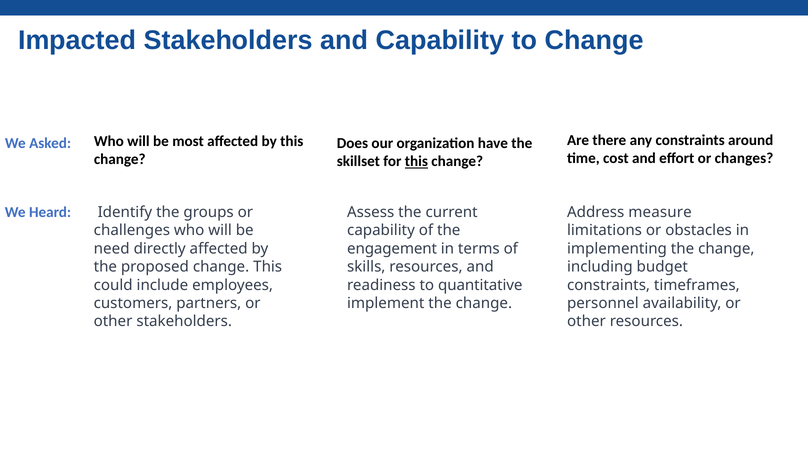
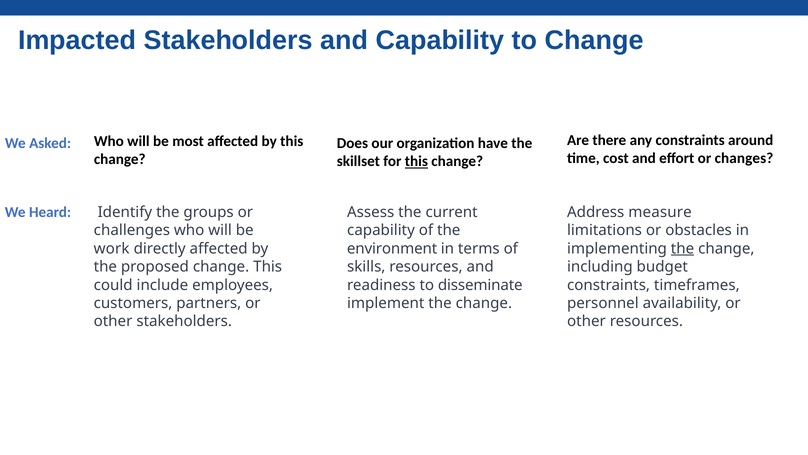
need: need -> work (112, 248)
engagement: engagement -> environment (392, 248)
the underline: none -> present (683, 248)
quantitative: quantitative -> disseminate (480, 285)
